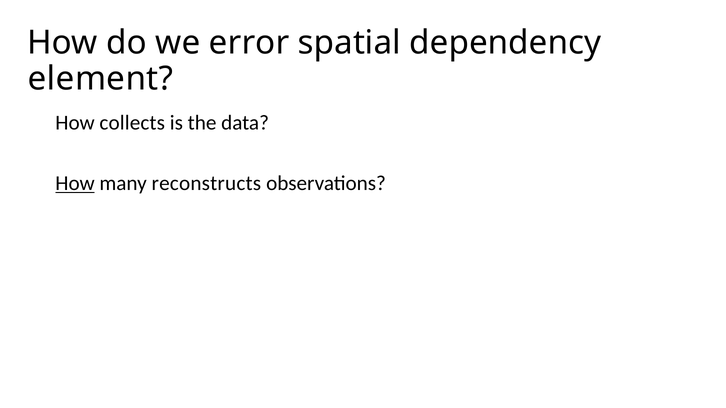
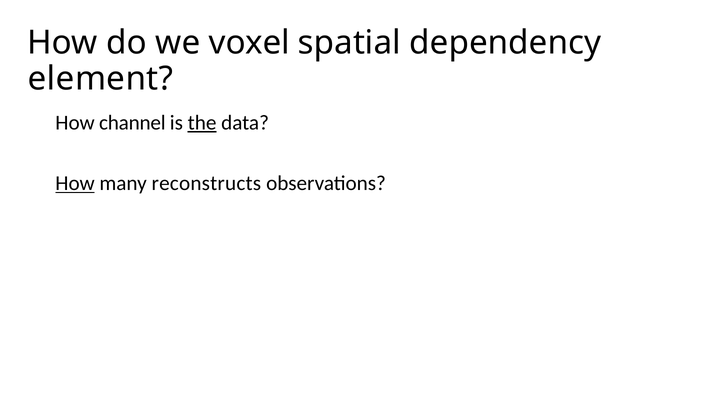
error: error -> voxel (249, 43)
collects: collects -> channel (132, 123)
the underline: none -> present (202, 123)
